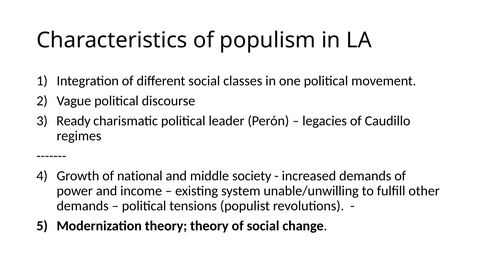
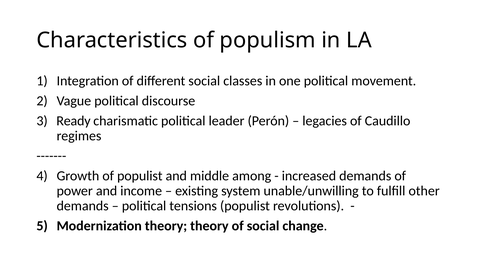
of national: national -> populist (140, 176)
society: society -> among (252, 176)
